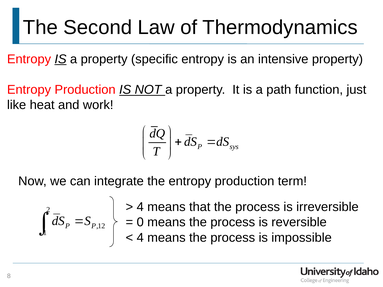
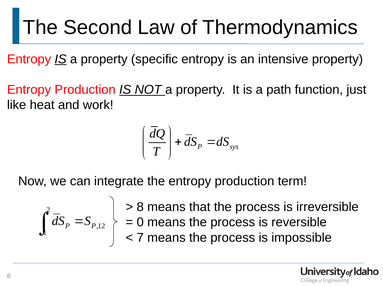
4: 4 -> 8 (140, 207)
4: 4 -> 7 (140, 238)
